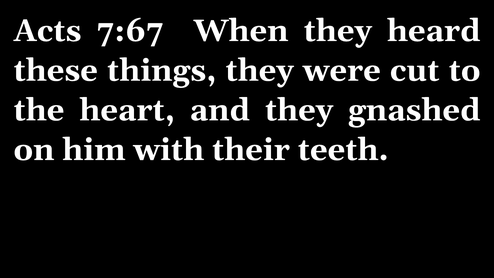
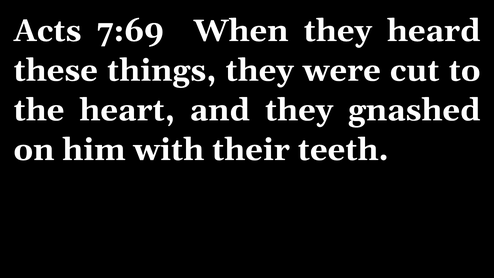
7:67: 7:67 -> 7:69 (130, 31)
